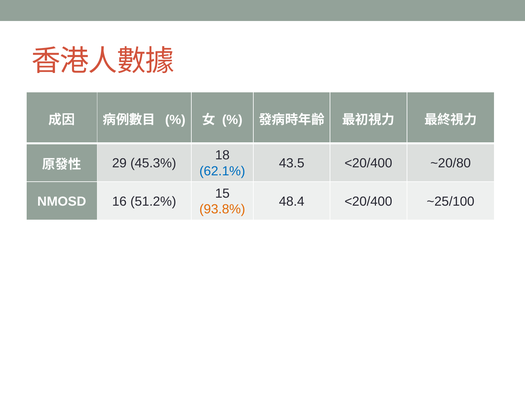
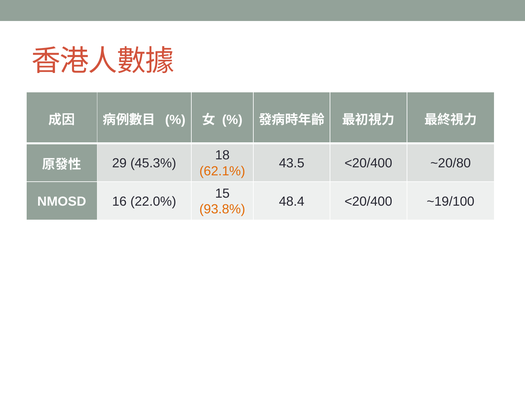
62.1% colour: blue -> orange (222, 171)
51.2%: 51.2% -> 22.0% (153, 201)
~25/100: ~25/100 -> ~19/100 (451, 201)
